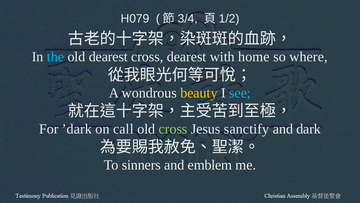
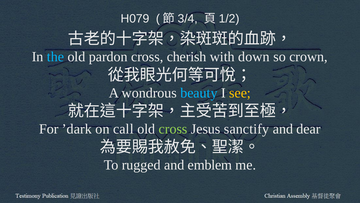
old dearest: dearest -> pardon (108, 57)
cross dearest: dearest -> cherish (187, 57)
home: home -> down (254, 57)
where: where -> crown (309, 57)
beauty colour: yellow -> light blue (199, 93)
see colour: light blue -> yellow (240, 93)
dark: dark -> dear (309, 129)
sinners: sinners -> rugged (141, 165)
